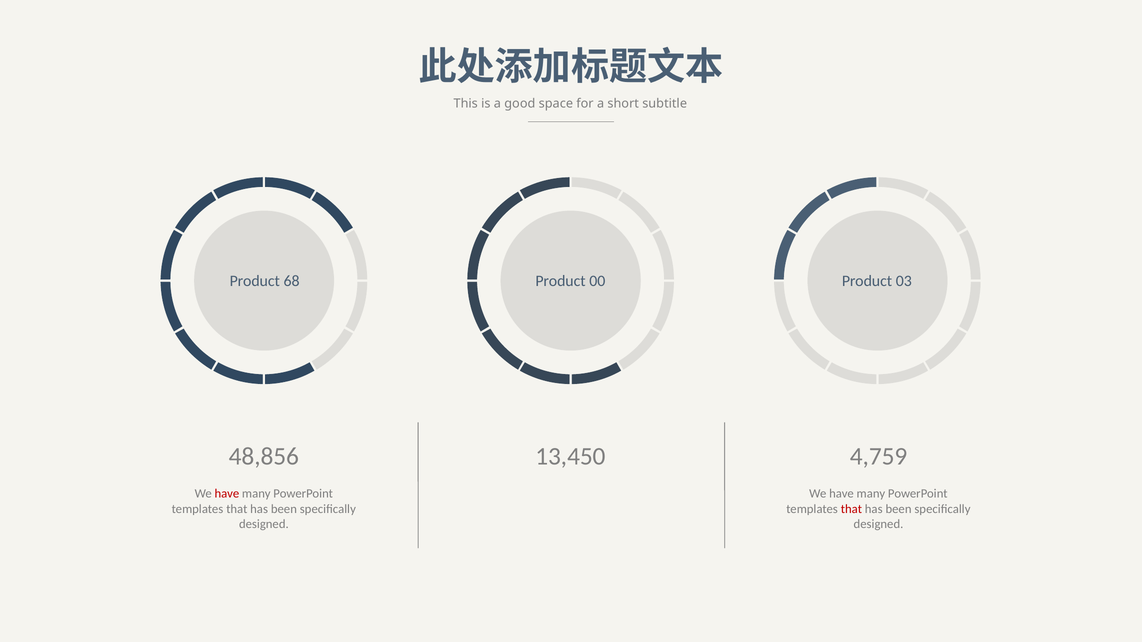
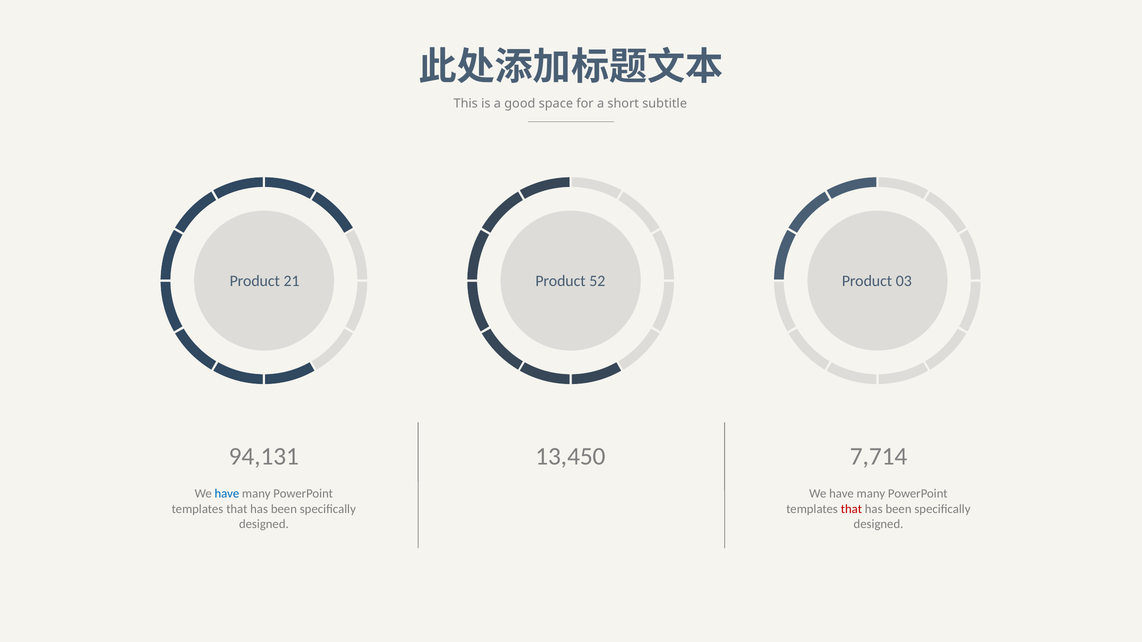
68: 68 -> 21 (292, 281)
00: 00 -> 52 (597, 281)
48,856: 48,856 -> 94,131 (264, 457)
4,759: 4,759 -> 7,714 (879, 457)
have colour: red -> blue (227, 494)
